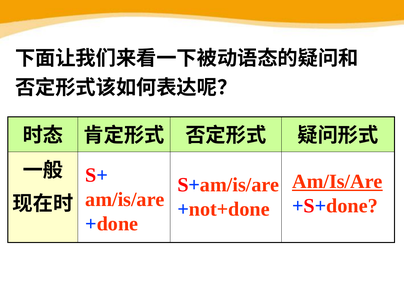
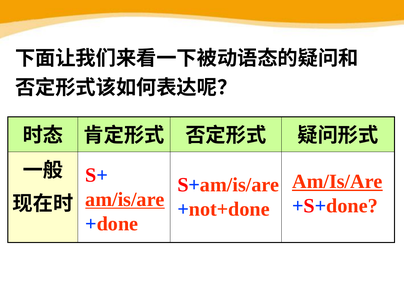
am/is/are underline: none -> present (125, 199)
